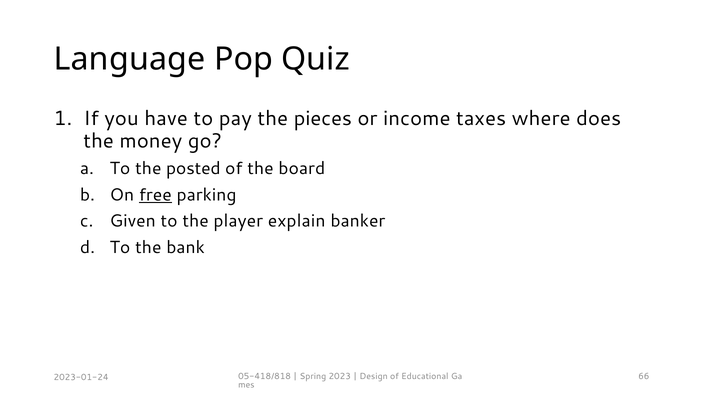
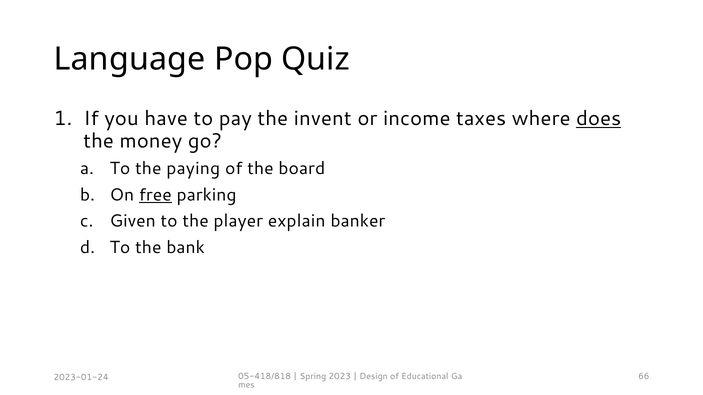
pieces: pieces -> invent (323, 119)
does underline: none -> present (599, 119)
posted: posted -> paying (193, 169)
